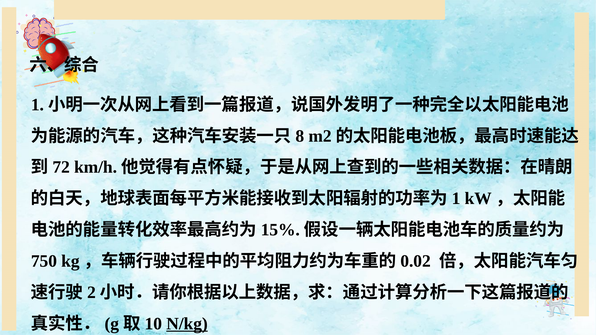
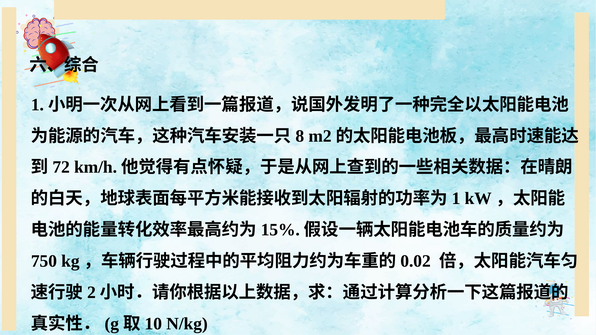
N/kg underline: present -> none (187, 324)
